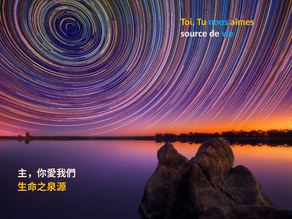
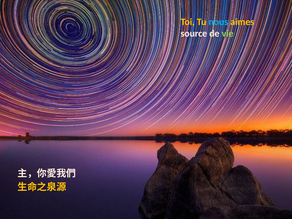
vie colour: light blue -> light green (228, 34)
